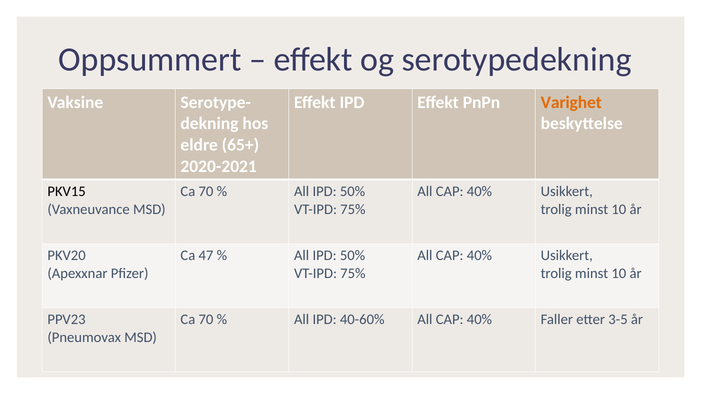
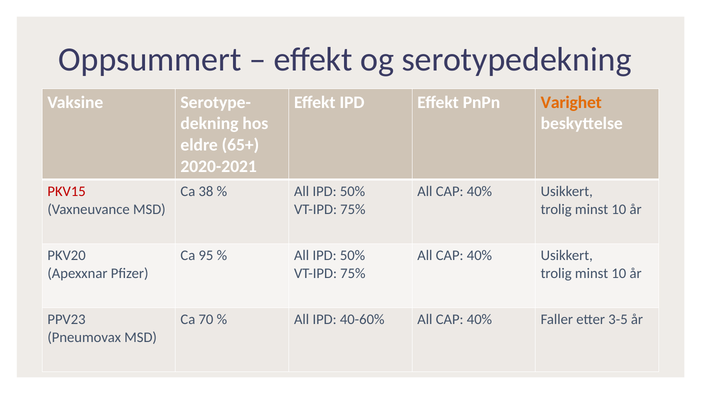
PKV15 colour: black -> red (67, 191)
70: 70 -> 38 (206, 191)
47: 47 -> 95 (206, 256)
